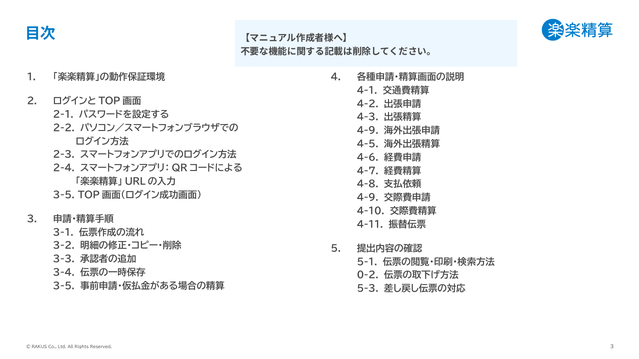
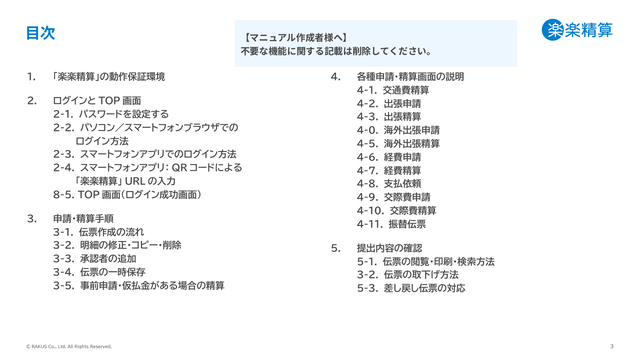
4-9: 4-9 -> 4-0 (368, 131)
3-5: 3-5 -> 8-5 (64, 195)
0-2: 0-2 -> 3-2 (368, 276)
